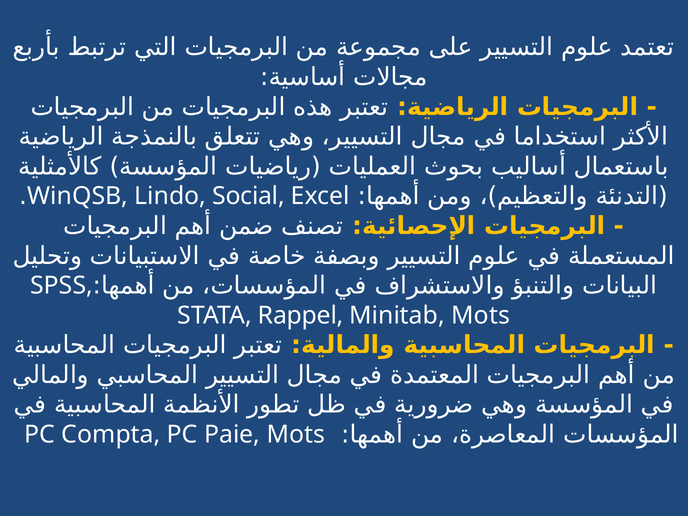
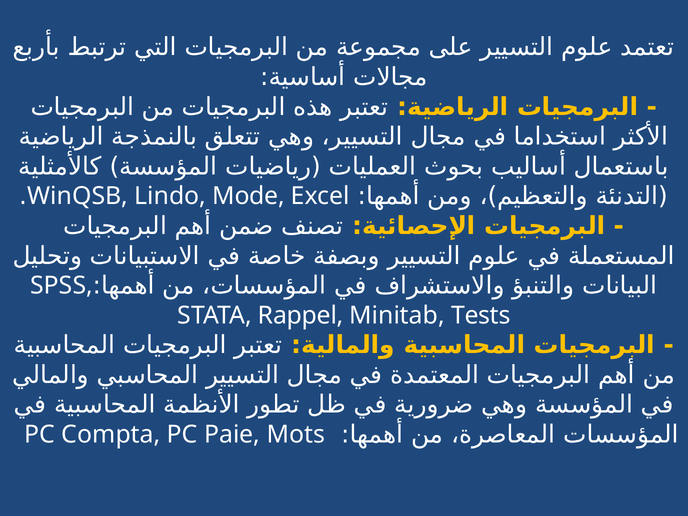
Social: Social -> Mode (249, 196)
Minitab Mots: Mots -> Tests (481, 315)
